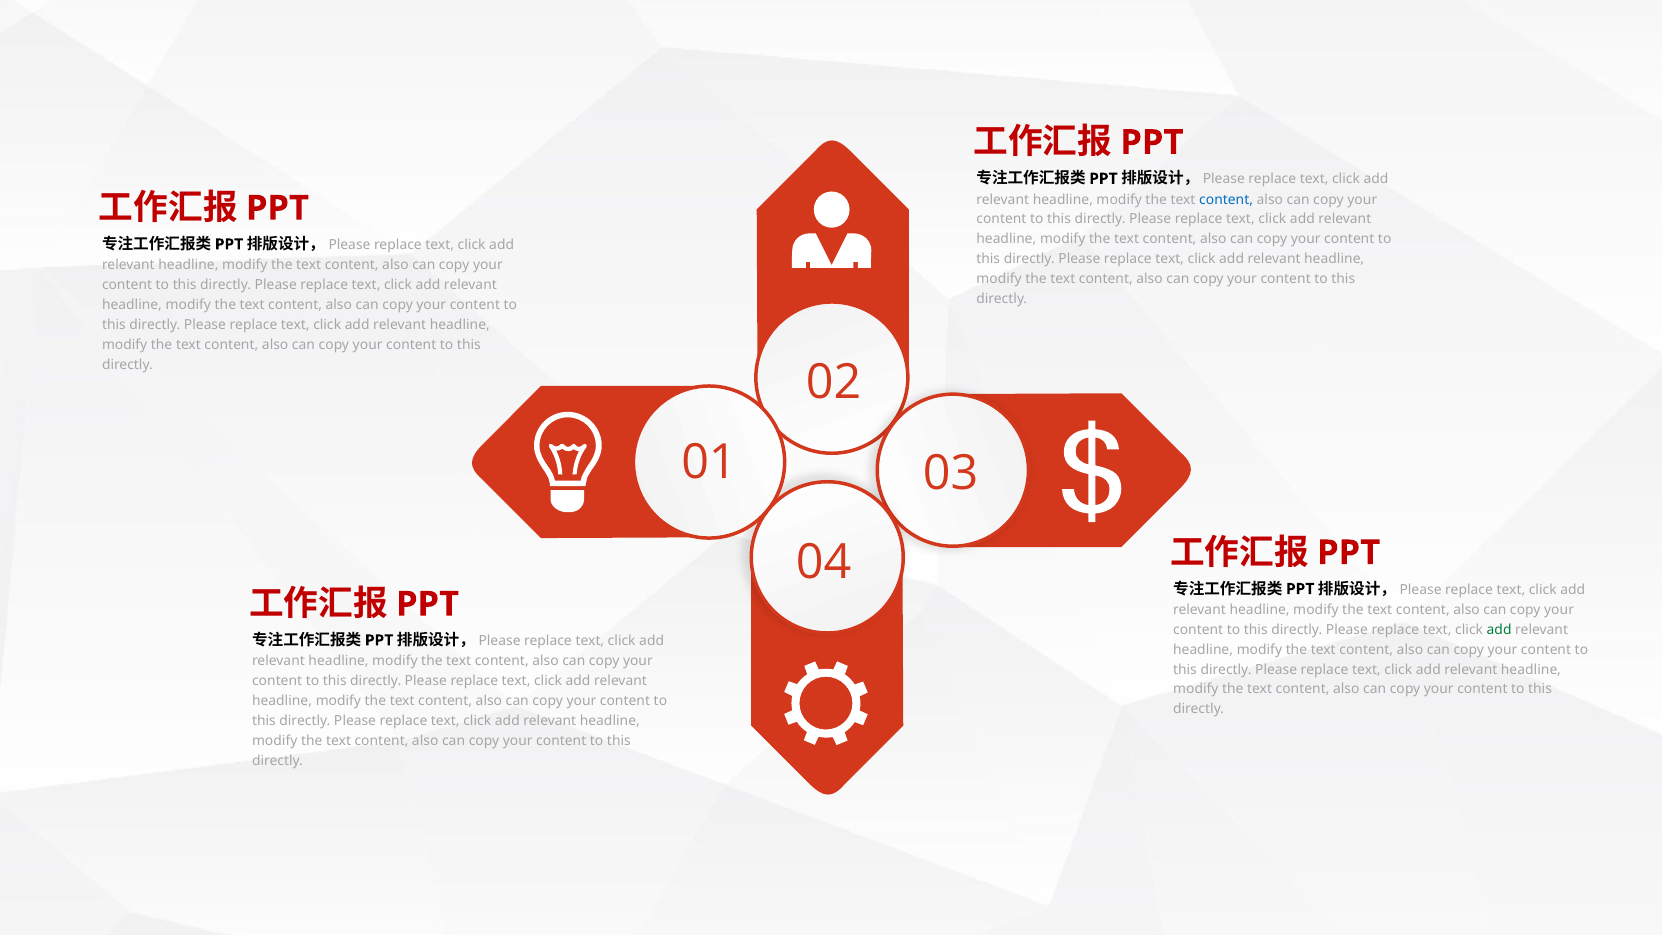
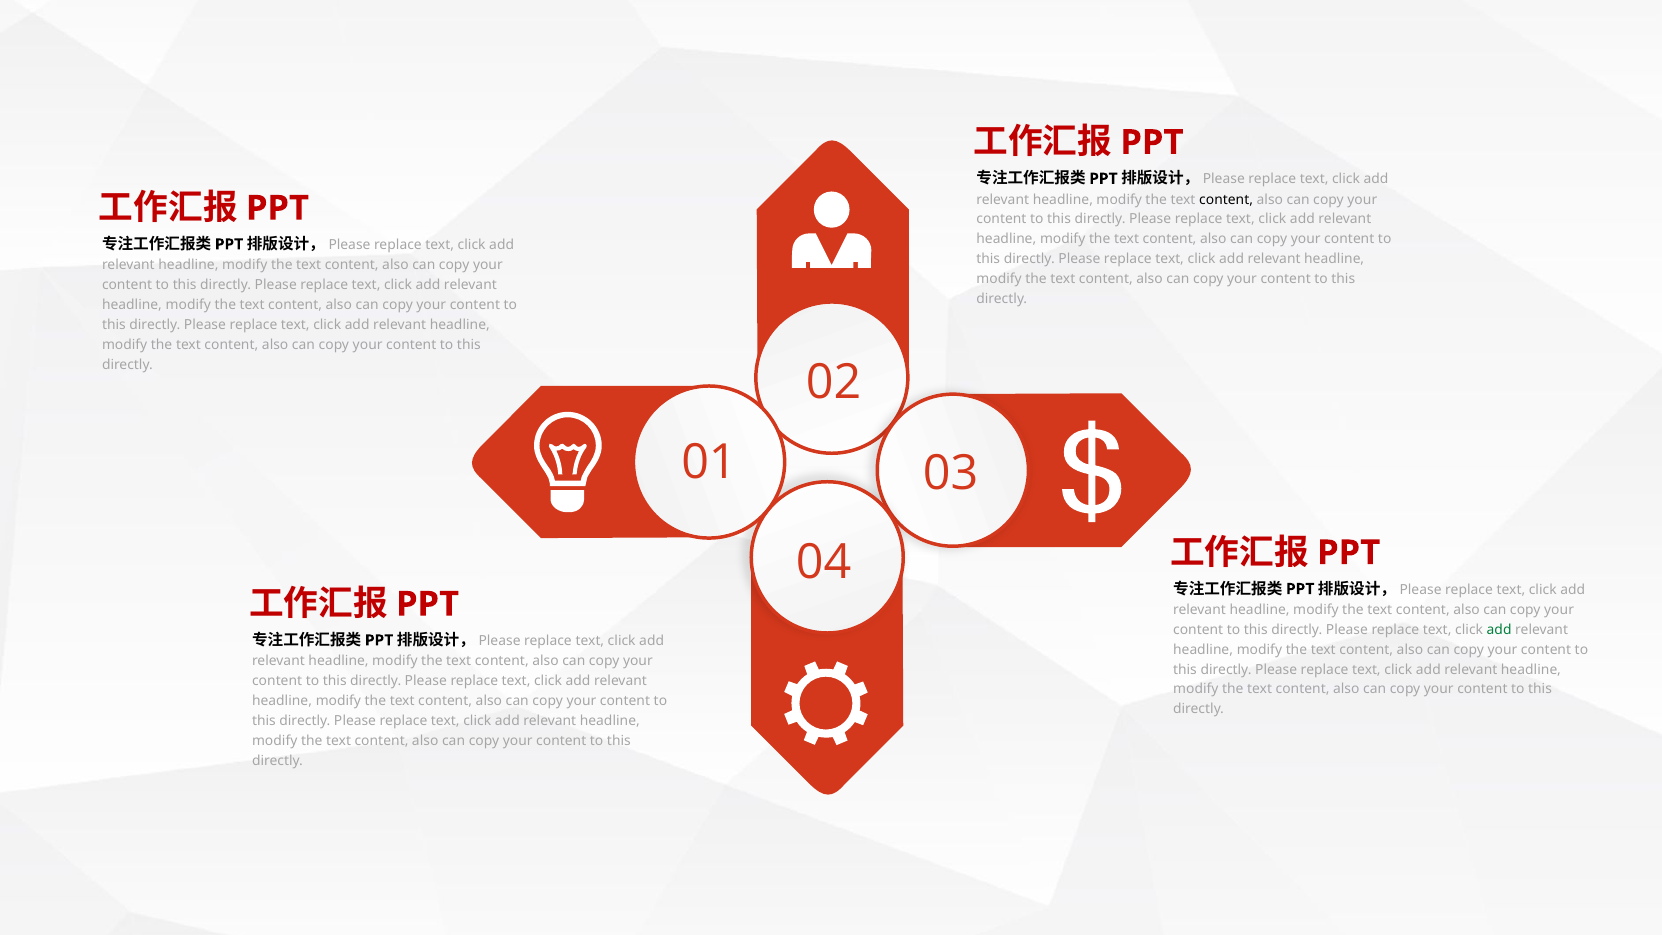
content colour: blue -> black (1226, 199)
